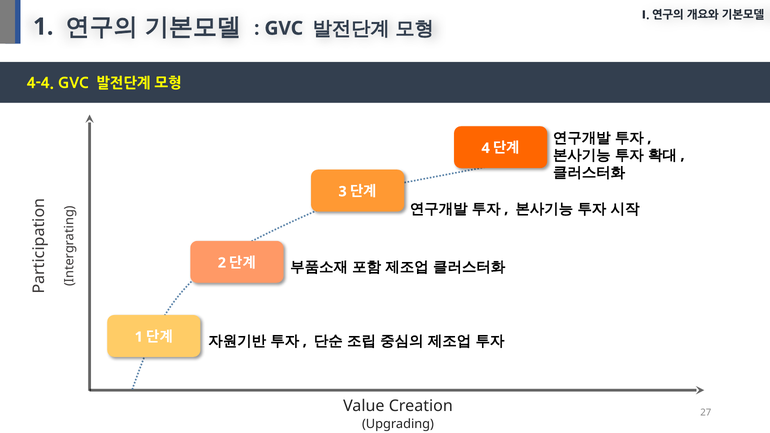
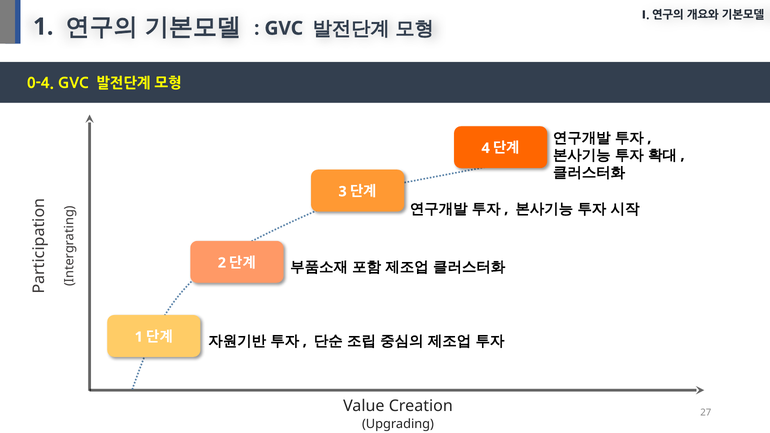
4-4: 4-4 -> 0-4 (40, 84)
